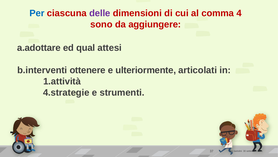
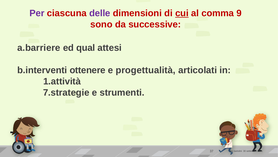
Per colour: blue -> purple (37, 13)
cui underline: none -> present (182, 13)
4: 4 -> 9 (239, 13)
aggiungere: aggiungere -> successive (155, 24)
a.adottare: a.adottare -> a.barriere (39, 48)
ulteriormente: ulteriormente -> progettualità (146, 70)
4.strategie: 4.strategie -> 7.strategie (66, 92)
